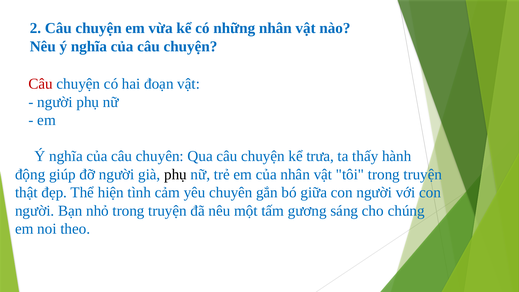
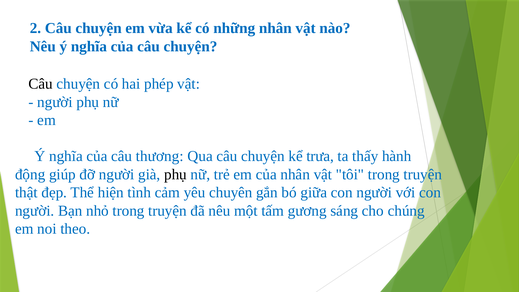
Câu colour: red -> black (41, 84)
đoạn: đoạn -> phép (159, 84)
câu chuyên: chuyên -> thương (160, 156)
